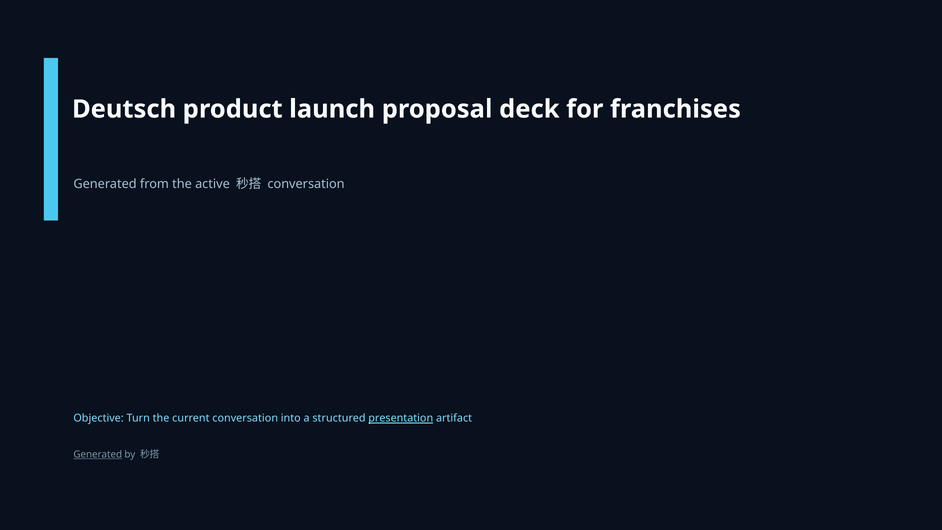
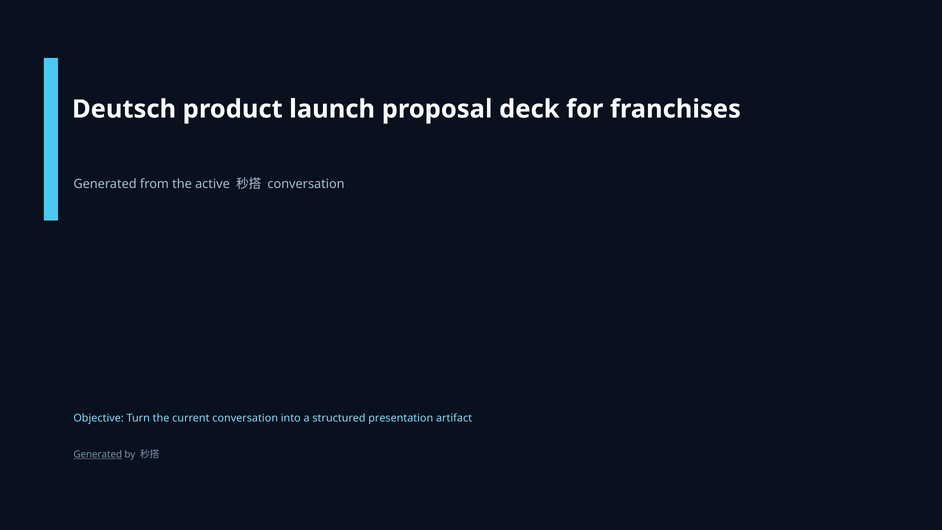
presentation underline: present -> none (401, 418)
